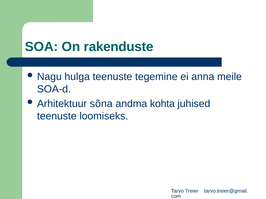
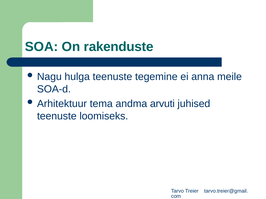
sõna: sõna -> tema (101, 104)
kohta: kohta -> arvuti (162, 104)
